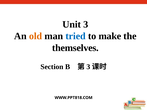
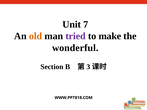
Unit 3: 3 -> 7 (86, 24)
tried colour: blue -> purple (76, 36)
themselves: themselves -> wonderful (75, 48)
